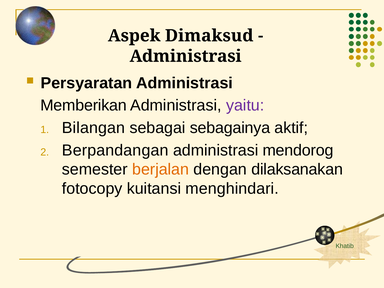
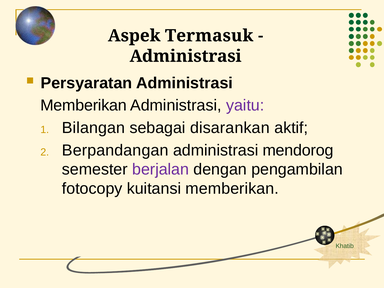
Dimaksud: Dimaksud -> Termasuk (209, 36)
sebagainya: sebagainya -> disarankan (230, 128)
berjalan colour: orange -> purple (161, 169)
dilaksanakan: dilaksanakan -> pengambilan (297, 169)
kuitansi menghindari: menghindari -> memberikan (232, 189)
